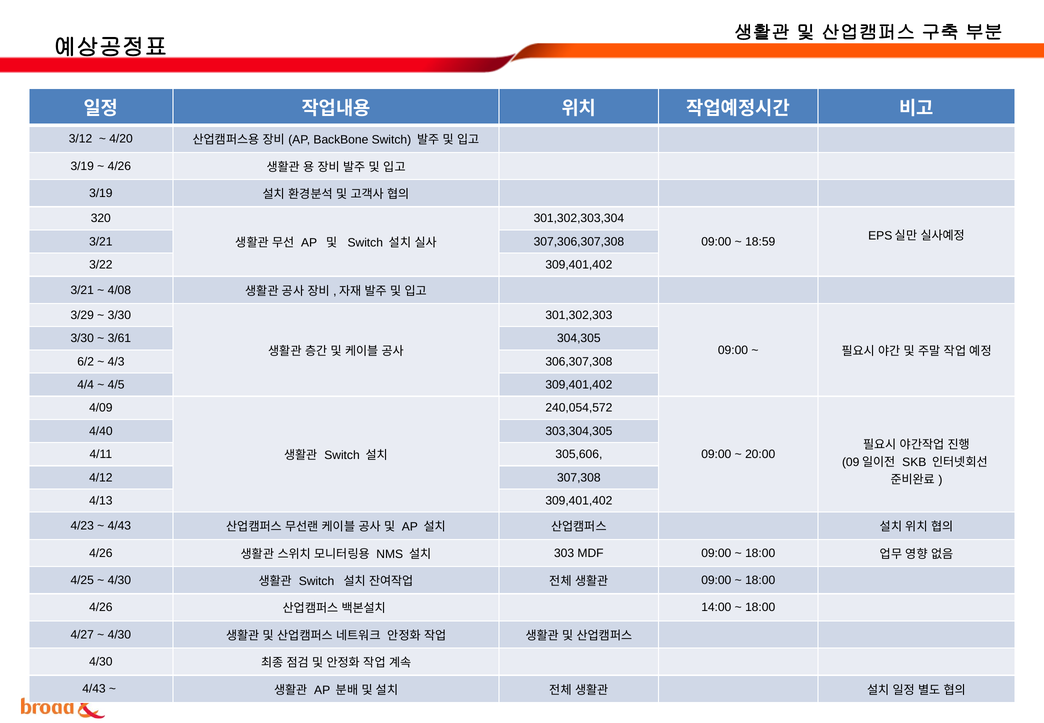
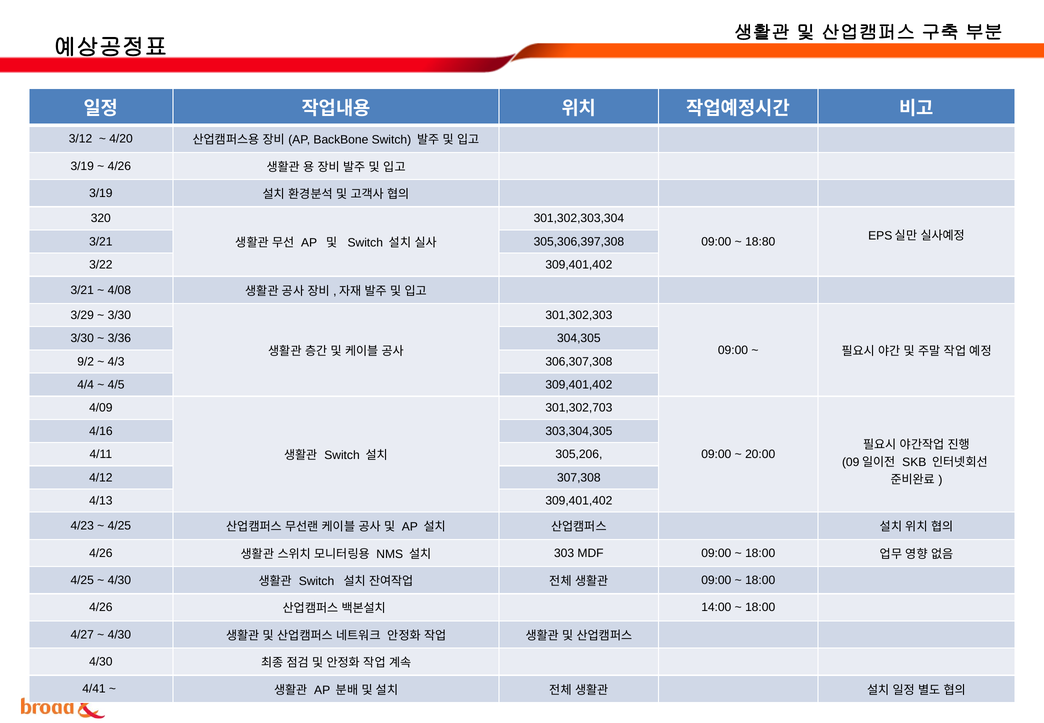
307,306,307,308: 307,306,307,308 -> 305,306,397,308 (579, 242)
18:59: 18:59 -> 18:80 (760, 242)
3/61: 3/61 -> 3/36 (119, 338)
6/2: 6/2 -> 9/2 (86, 361)
240,054,572: 240,054,572 -> 301,302,703 (579, 408)
4/40: 4/40 -> 4/16 (101, 431)
305,606: 305,606 -> 305,206 (579, 454)
4/43: 4/43 -> 4/25 (119, 526)
4/43: 4/43 -> 4/41 (94, 689)
